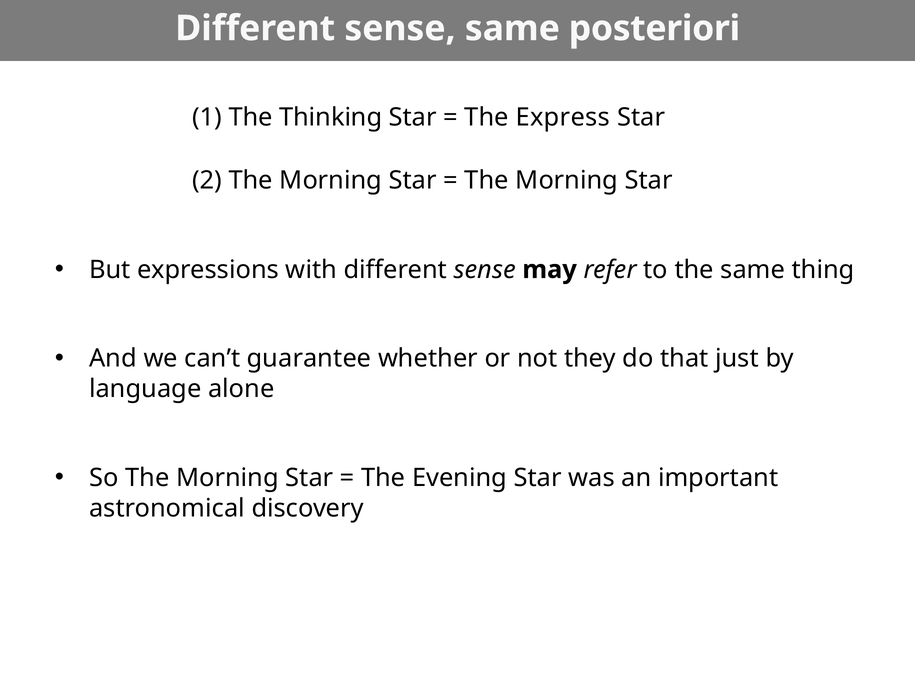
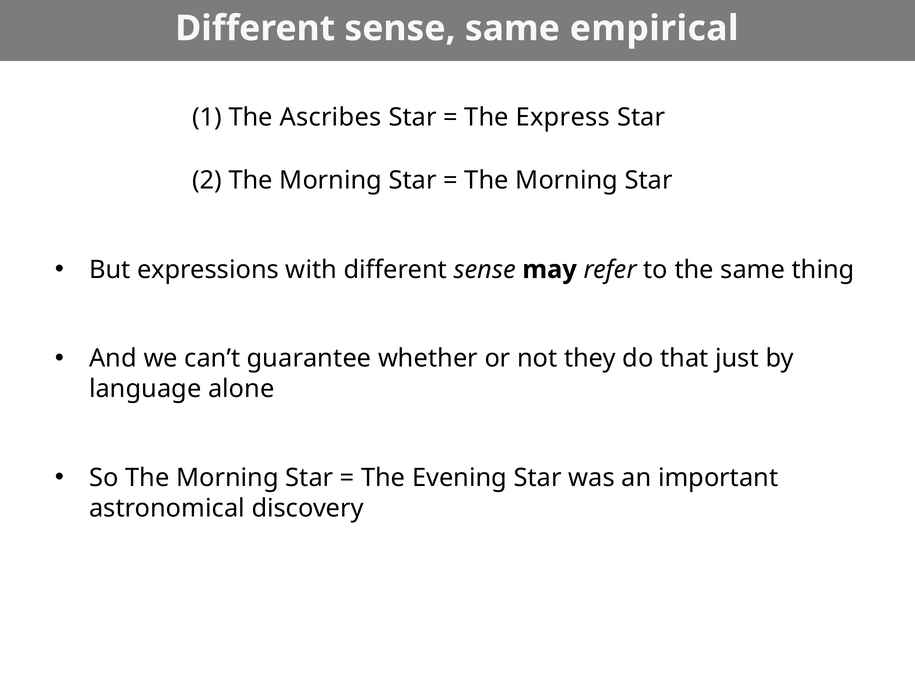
posteriori: posteriori -> empirical (654, 28)
Thinking: Thinking -> Ascribes (331, 117)
